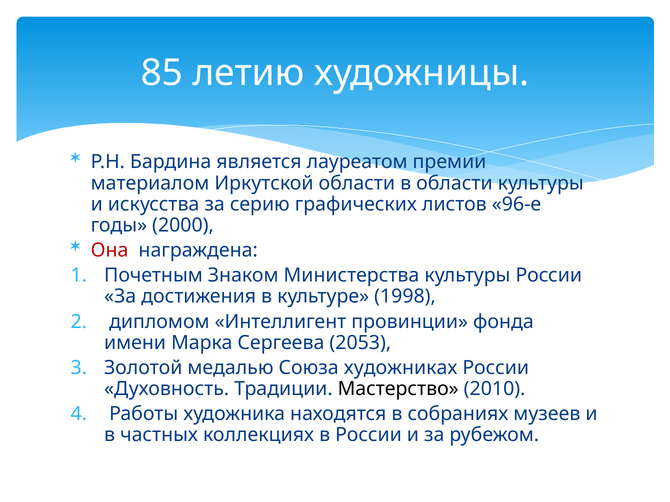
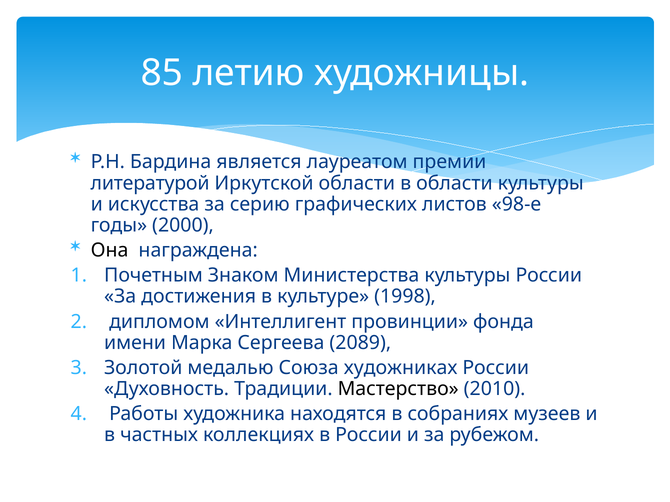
материалом: материалом -> литературой (150, 183)
96-е: 96-е -> 98-е (517, 204)
Она colour: red -> black (110, 251)
2053: 2053 -> 2089 (360, 343)
